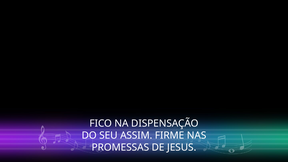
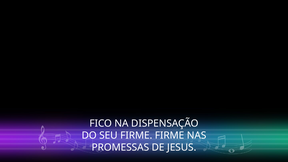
SEU ASSIM: ASSIM -> FIRME (136, 135)
